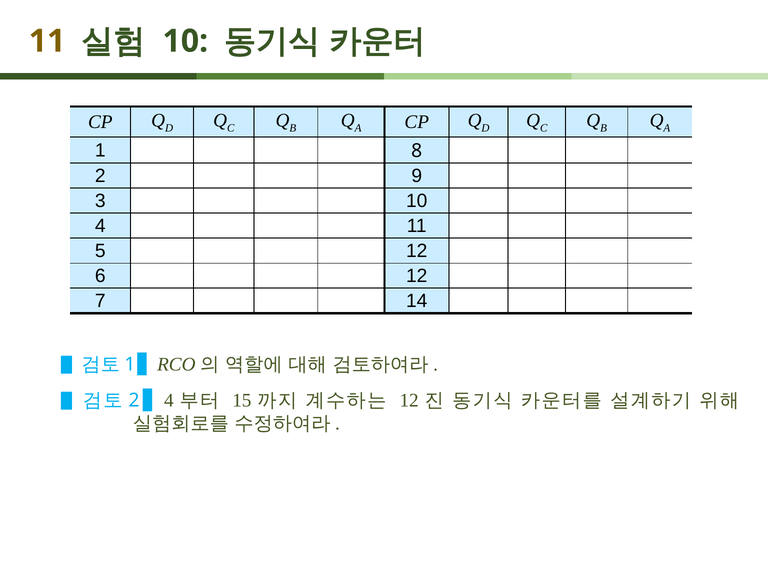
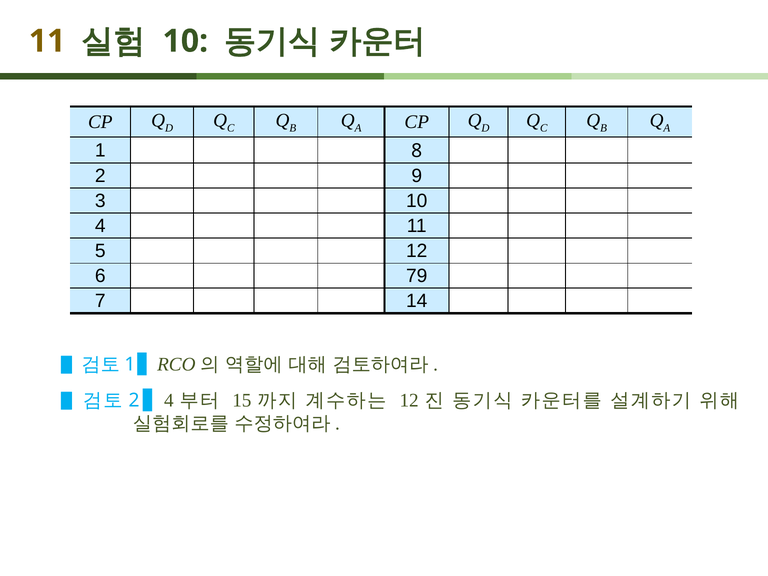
6 12: 12 -> 79 (417, 276)
